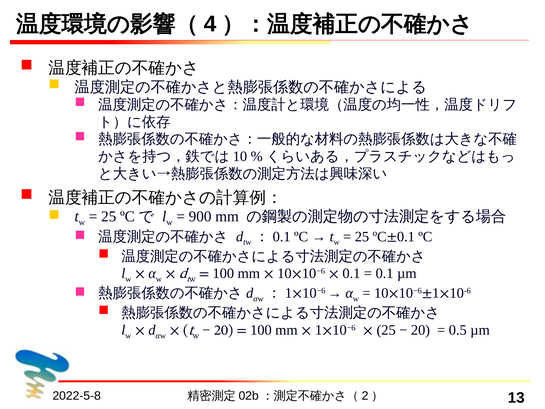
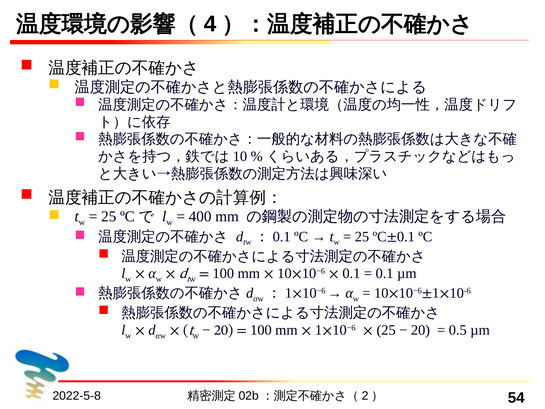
900: 900 -> 400 (200, 216)
13: 13 -> 54 (516, 398)
